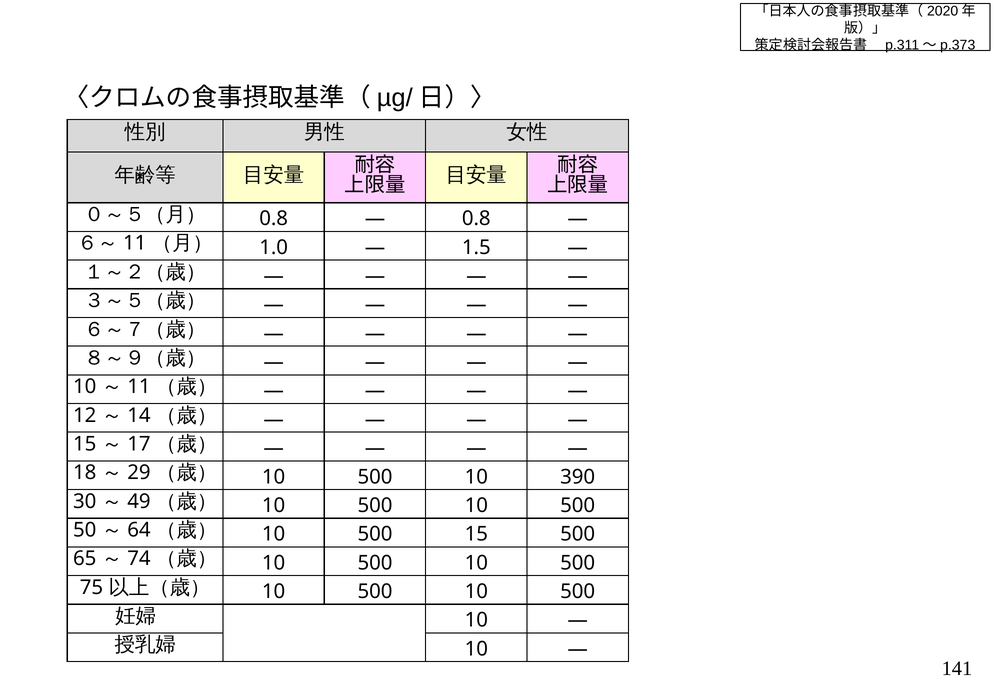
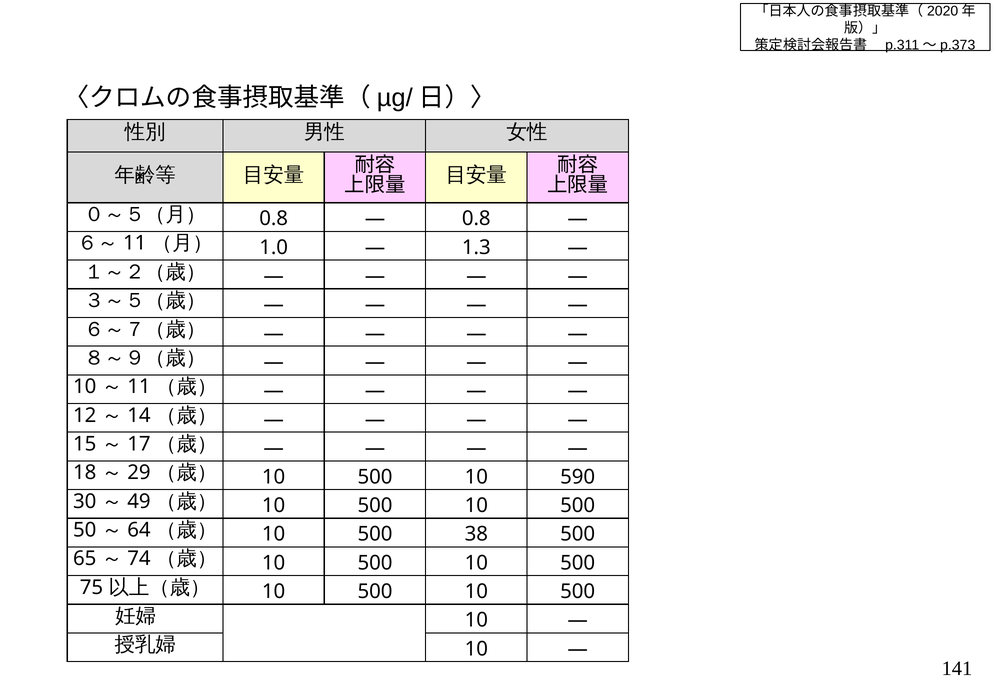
1.5: 1.5 -> 1.3 (476, 248)
390: 390 -> 590 (578, 477)
500 15: 15 -> 38 (476, 535)
